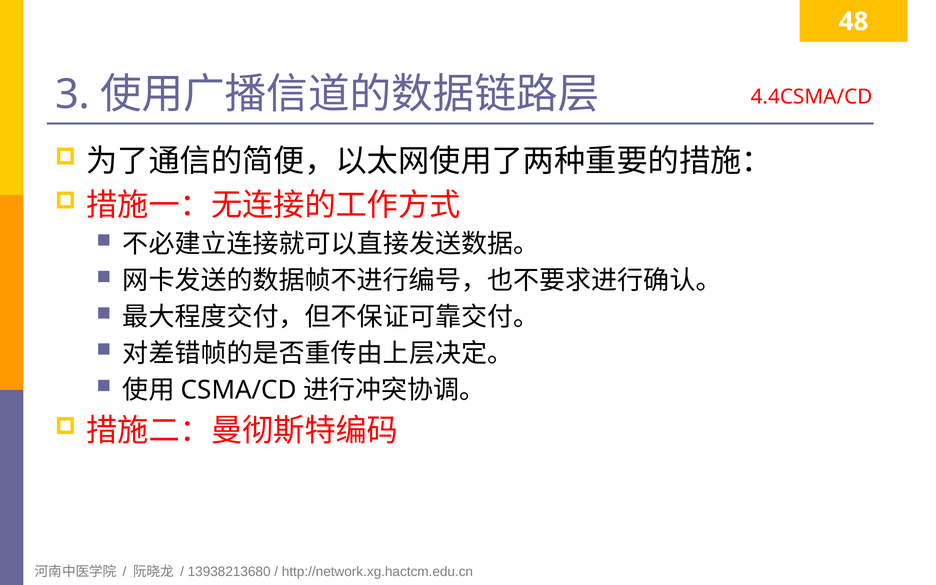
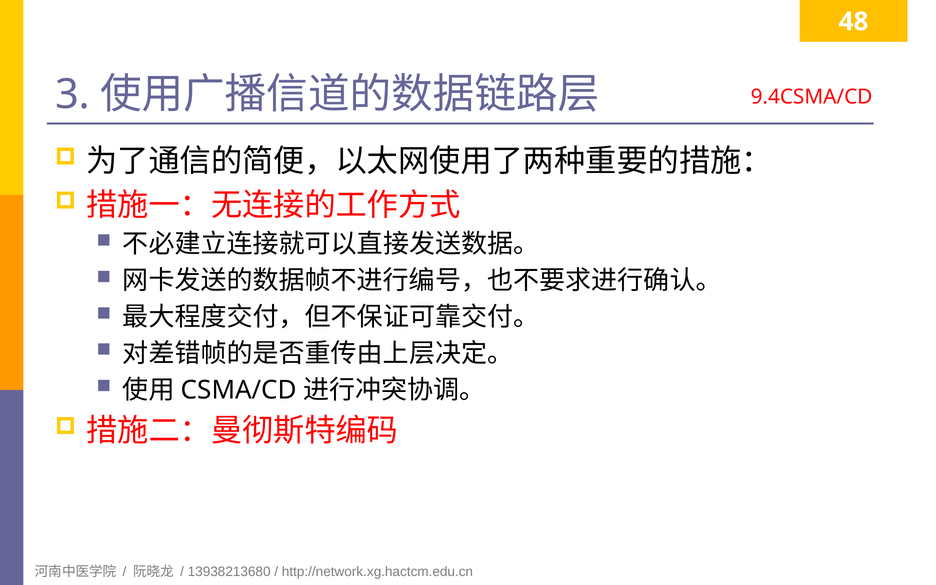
4.4CSMA/CD: 4.4CSMA/CD -> 9.4CSMA/CD (812, 97)
